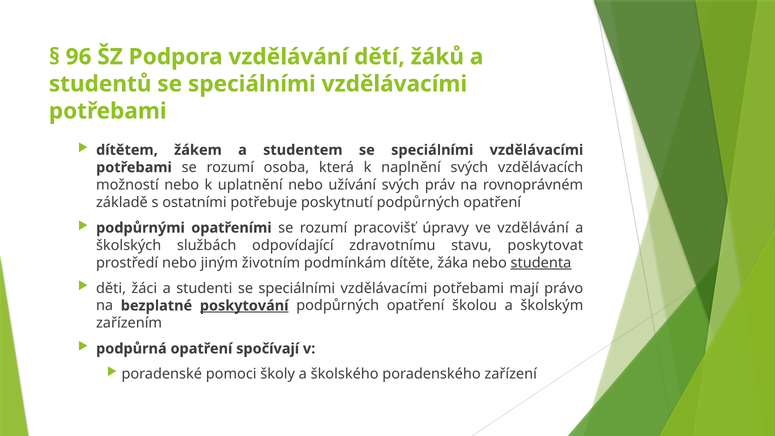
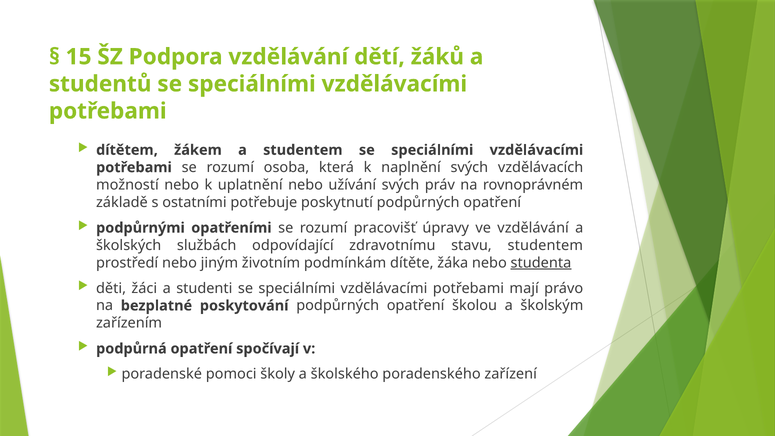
96: 96 -> 15 (79, 57)
stavu poskytovat: poskytovat -> studentem (545, 245)
poskytování underline: present -> none (244, 306)
